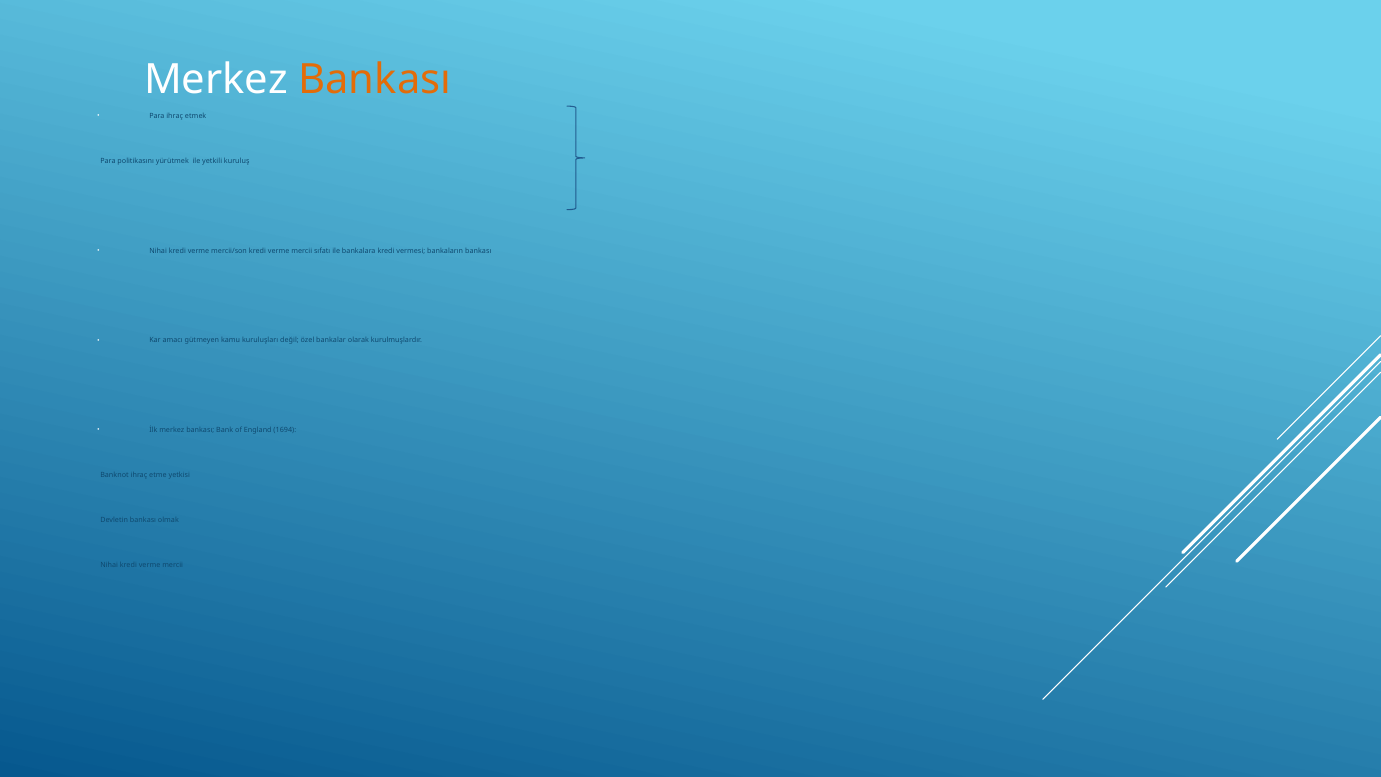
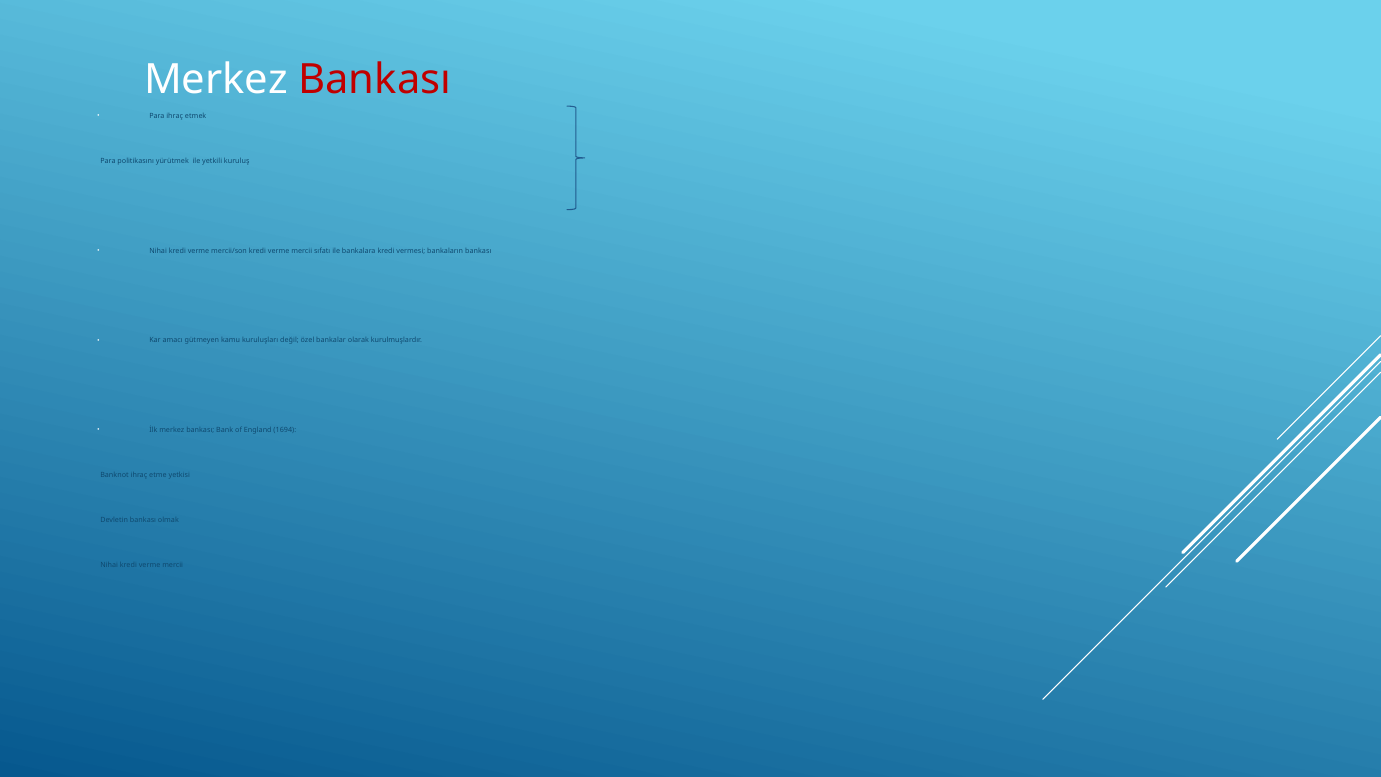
Bankası colour: orange -> red (375, 80)
